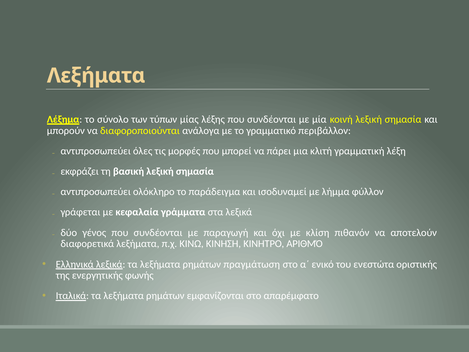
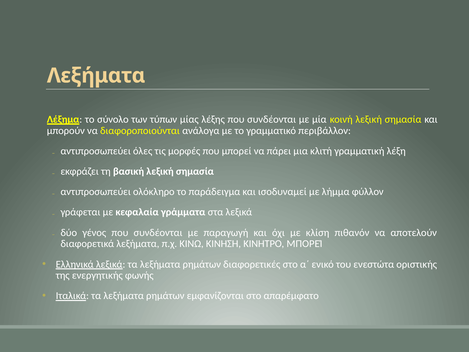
ΚΙΝΗΤΡΟ ΑΡΙΘΜΌ: ΑΡΙΘΜΌ -> ΜΠΟΡΕΊ (304, 244)
πραγμάτωση: πραγμάτωση -> διαφορετικές (252, 264)
